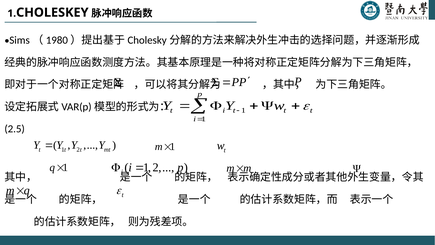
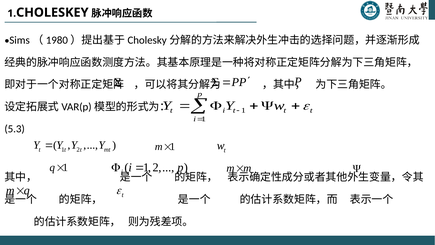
2.5: 2.5 -> 5.3 (15, 129)
